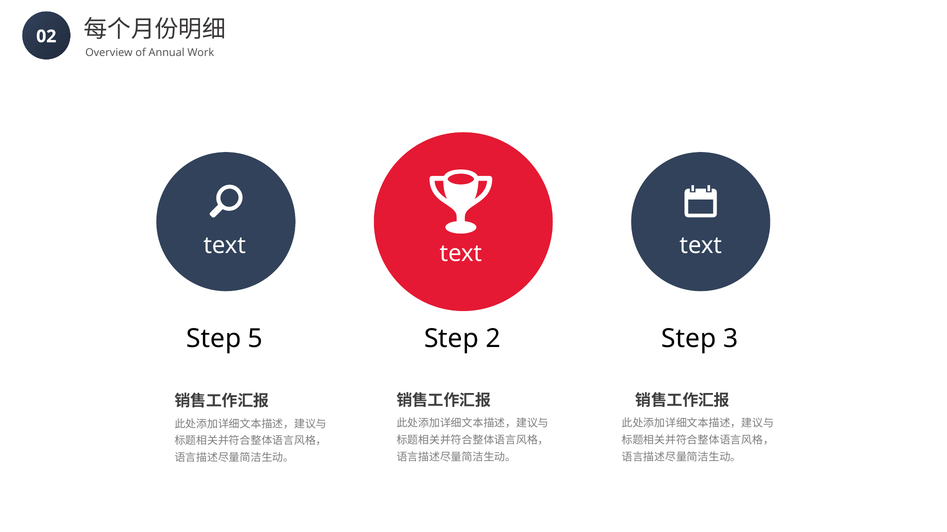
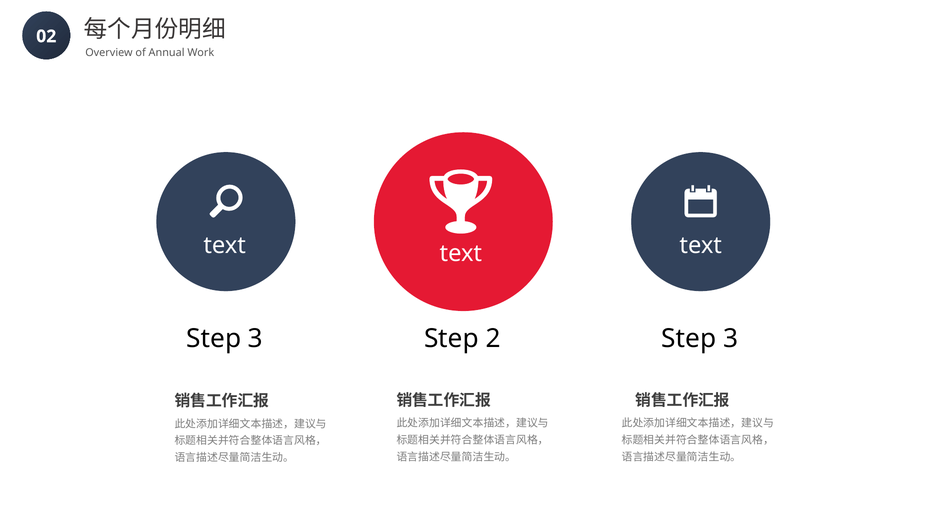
5: 5 -> 3 (255, 339)
